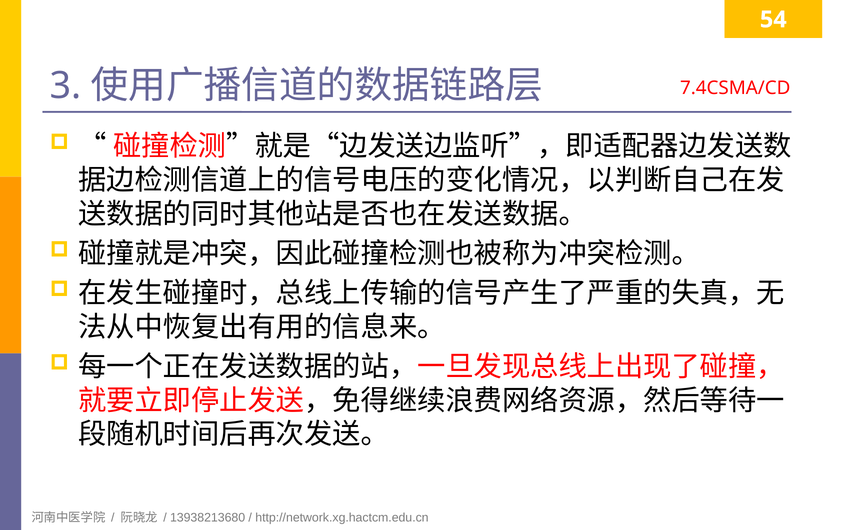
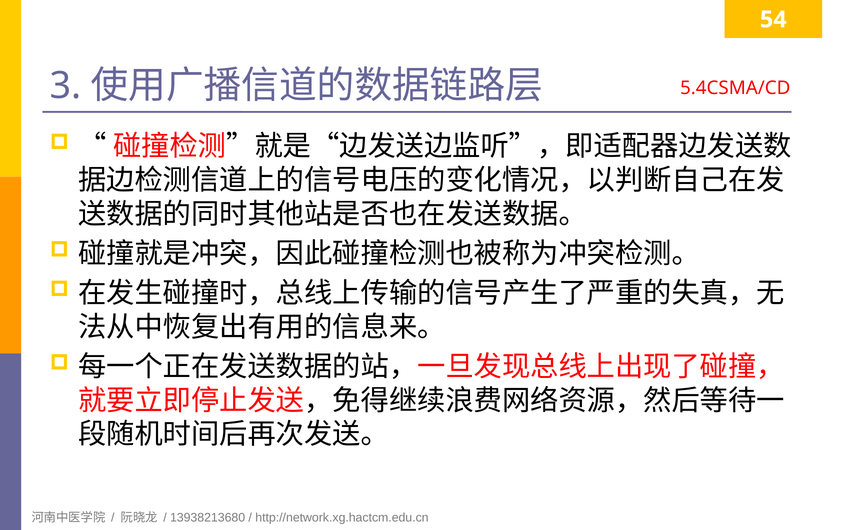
7.4CSMA/CD: 7.4CSMA/CD -> 5.4CSMA/CD (735, 88)
